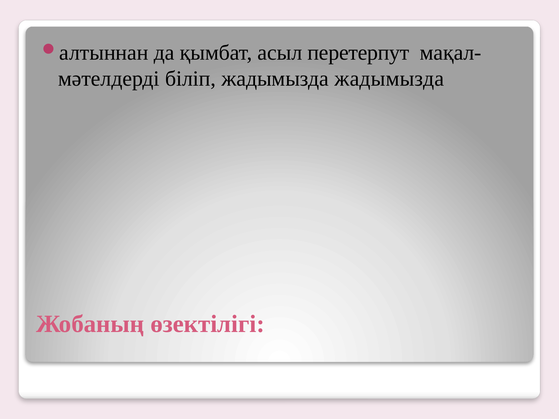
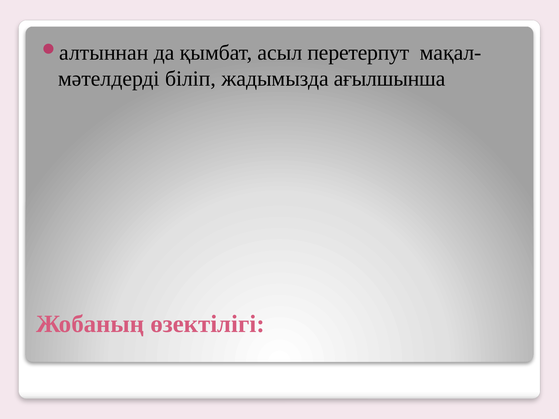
жадымызда жадымызда: жадымызда -> ағылшынша (390, 79)
